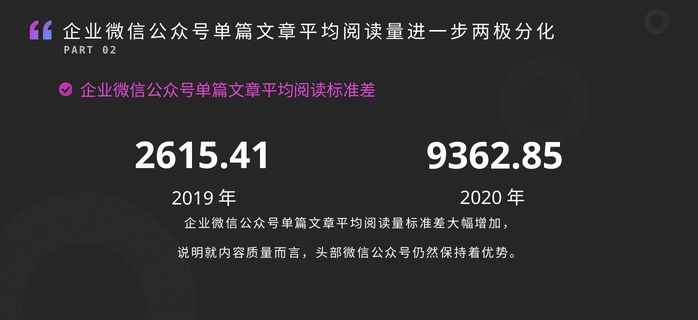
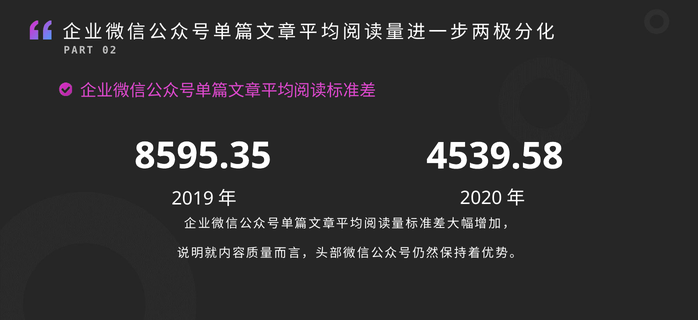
2615.41: 2615.41 -> 8595.35 (203, 156)
9362.85: 9362.85 -> 4539.58 (495, 156)
